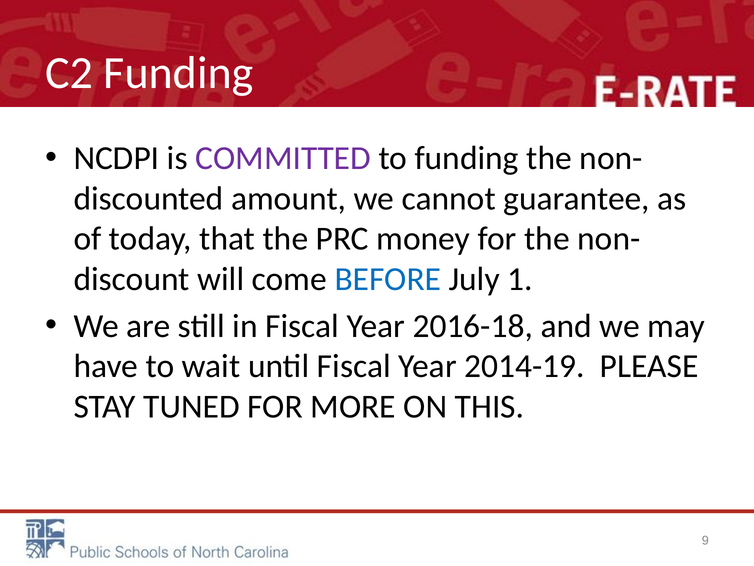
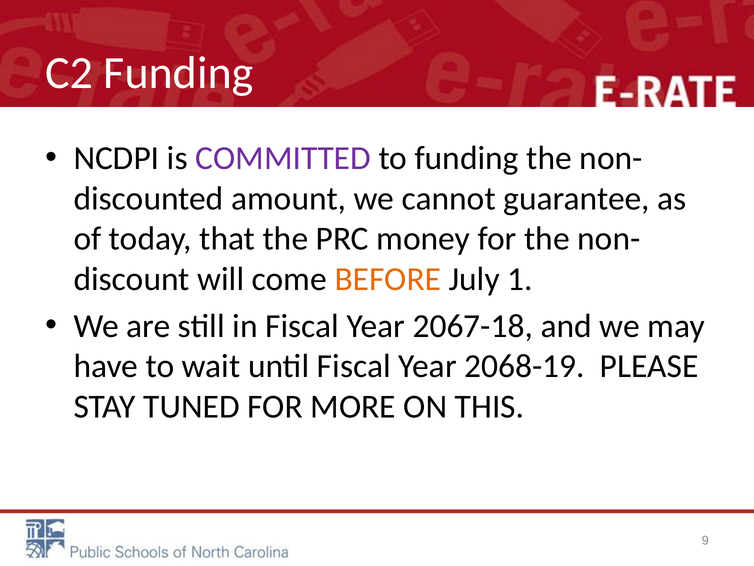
BEFORE colour: blue -> orange (388, 279)
2016-18: 2016-18 -> 2067-18 (473, 326)
2014-19: 2014-19 -> 2068-19 (525, 366)
